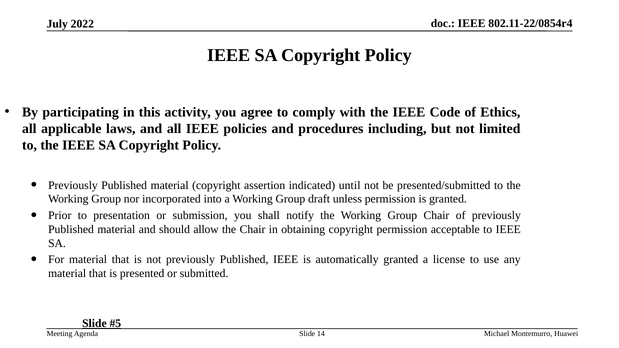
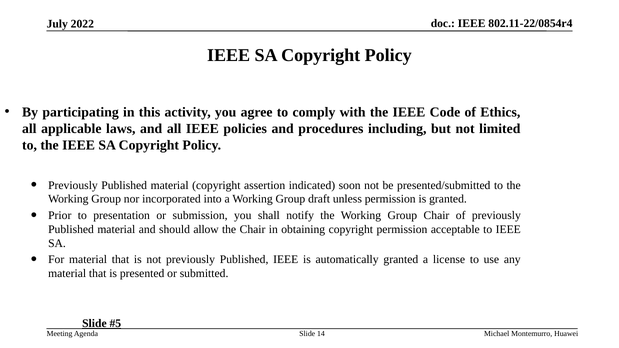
until: until -> soon (350, 185)
